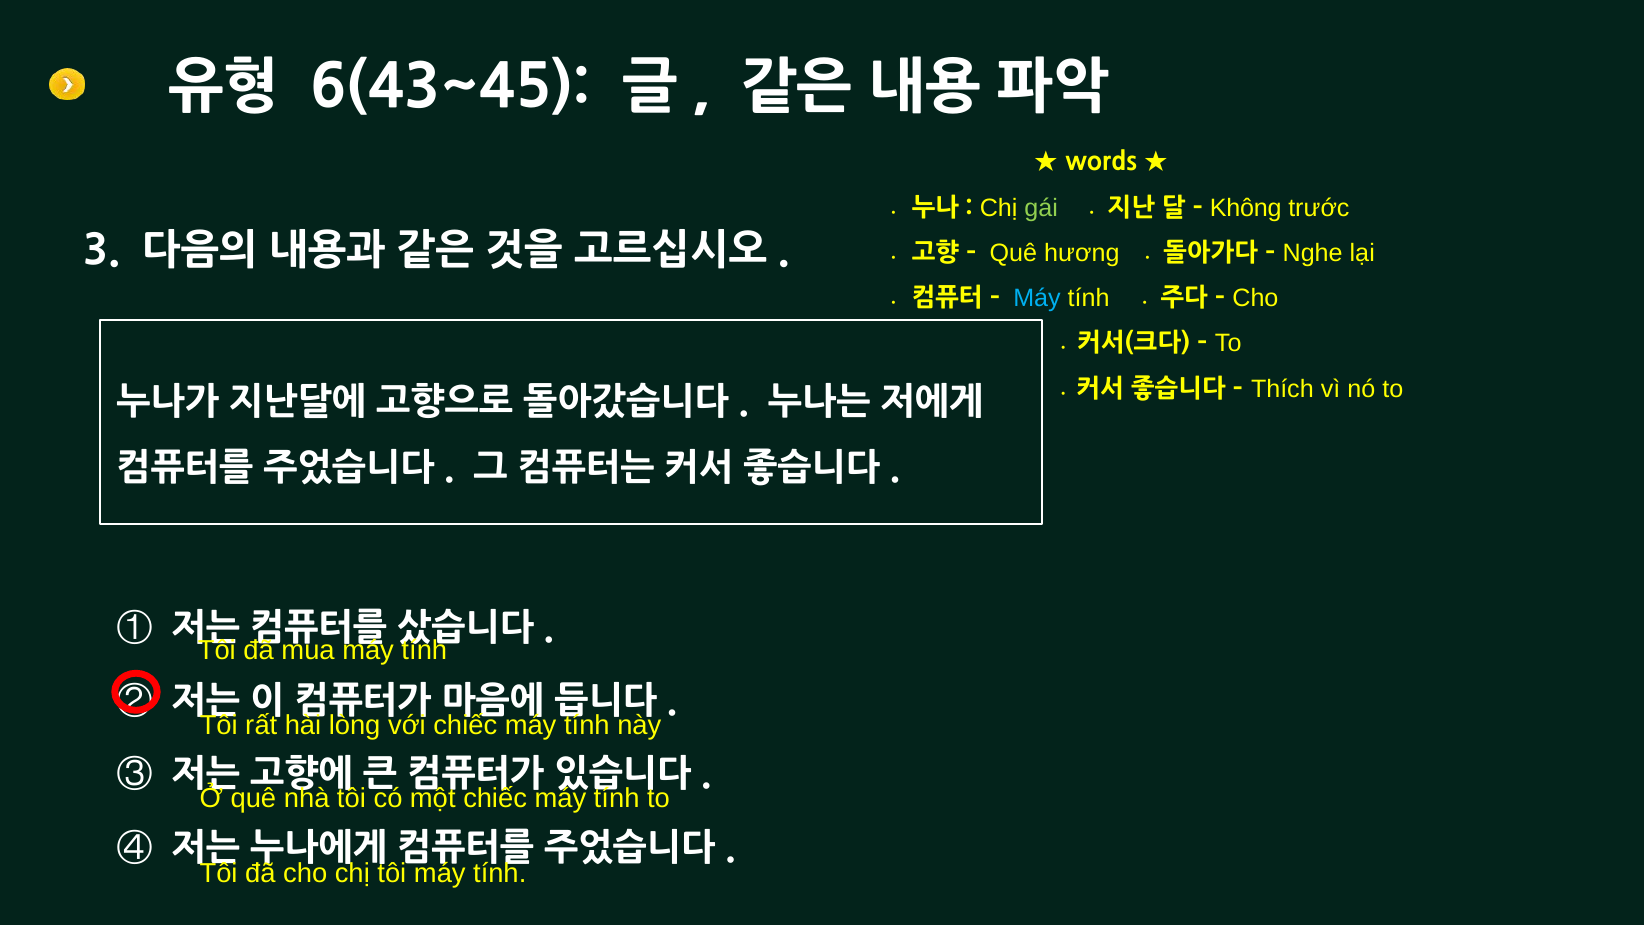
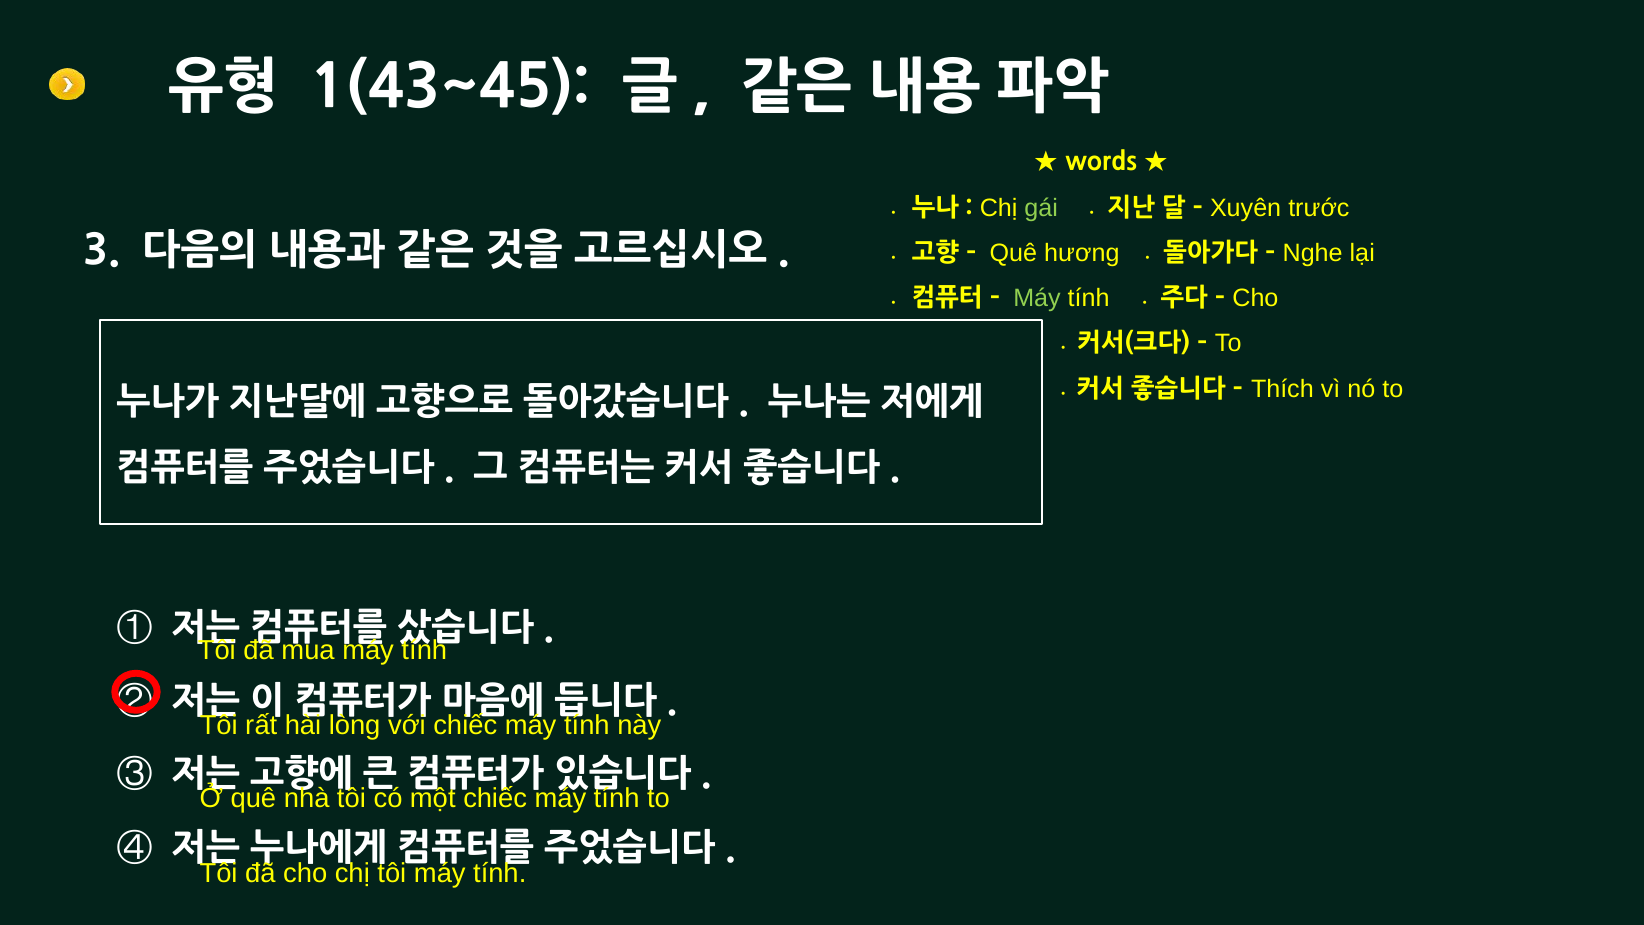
6(43~45: 6(43~45 -> 1(43~45 (451, 88)
Không: Không -> Xuyên (1246, 208)
Máy colour: light blue -> light green (1037, 298)
